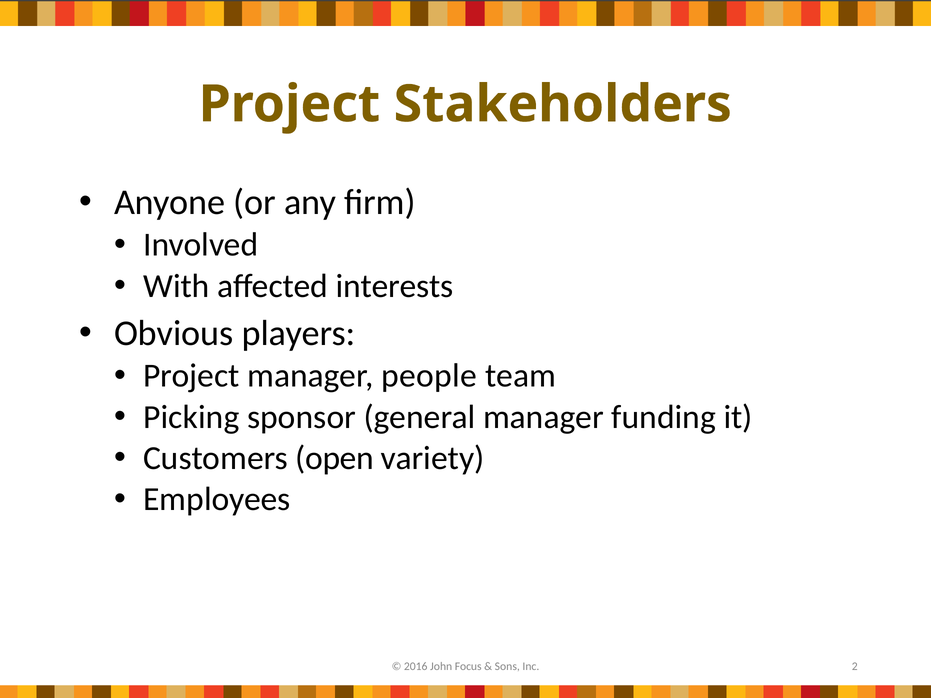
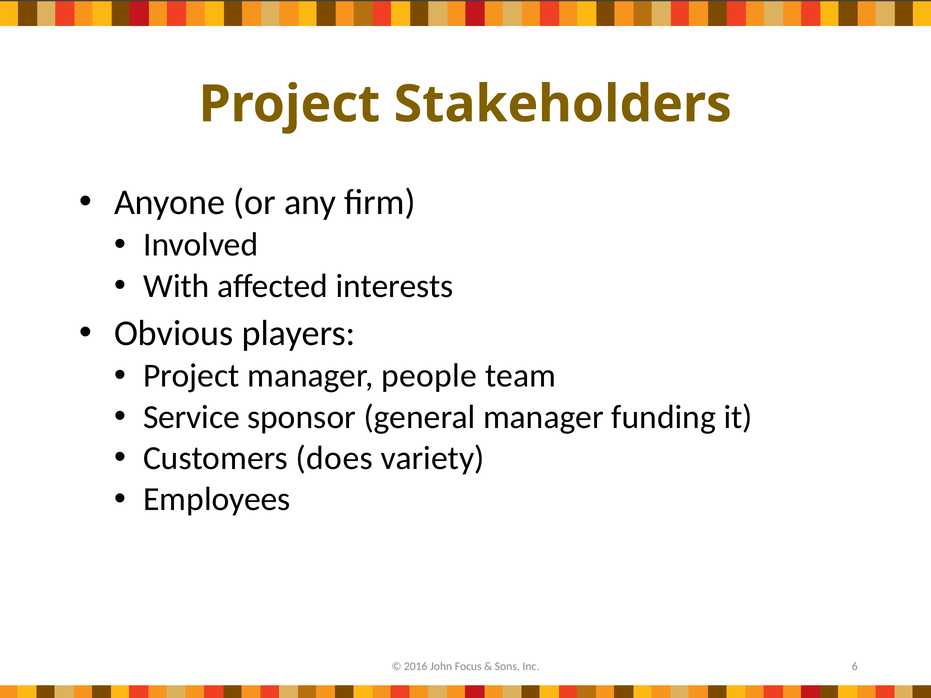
Picking: Picking -> Service (191, 417)
open: open -> does (334, 458)
2: 2 -> 6 (855, 667)
